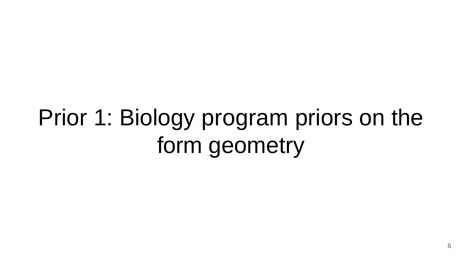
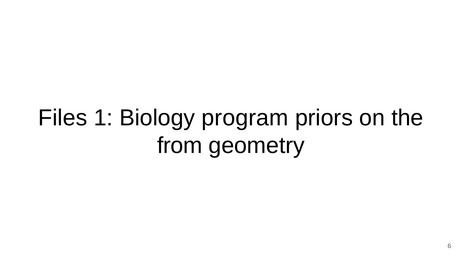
Prior: Prior -> Files (63, 118)
form: form -> from (180, 145)
